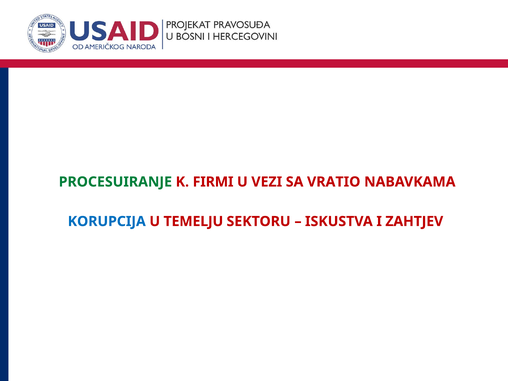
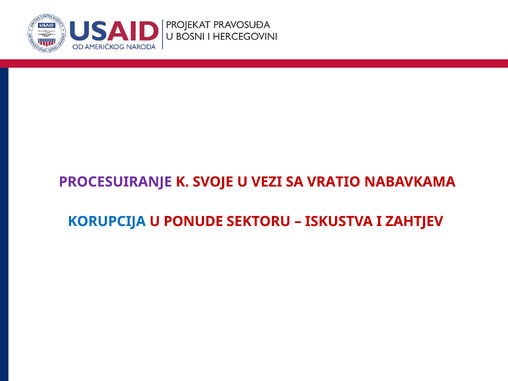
PROCESUIRANJE colour: green -> purple (115, 182)
FIRMI: FIRMI -> SVOJE (213, 182)
TEMELJU: TEMELJU -> PONUDE (193, 221)
